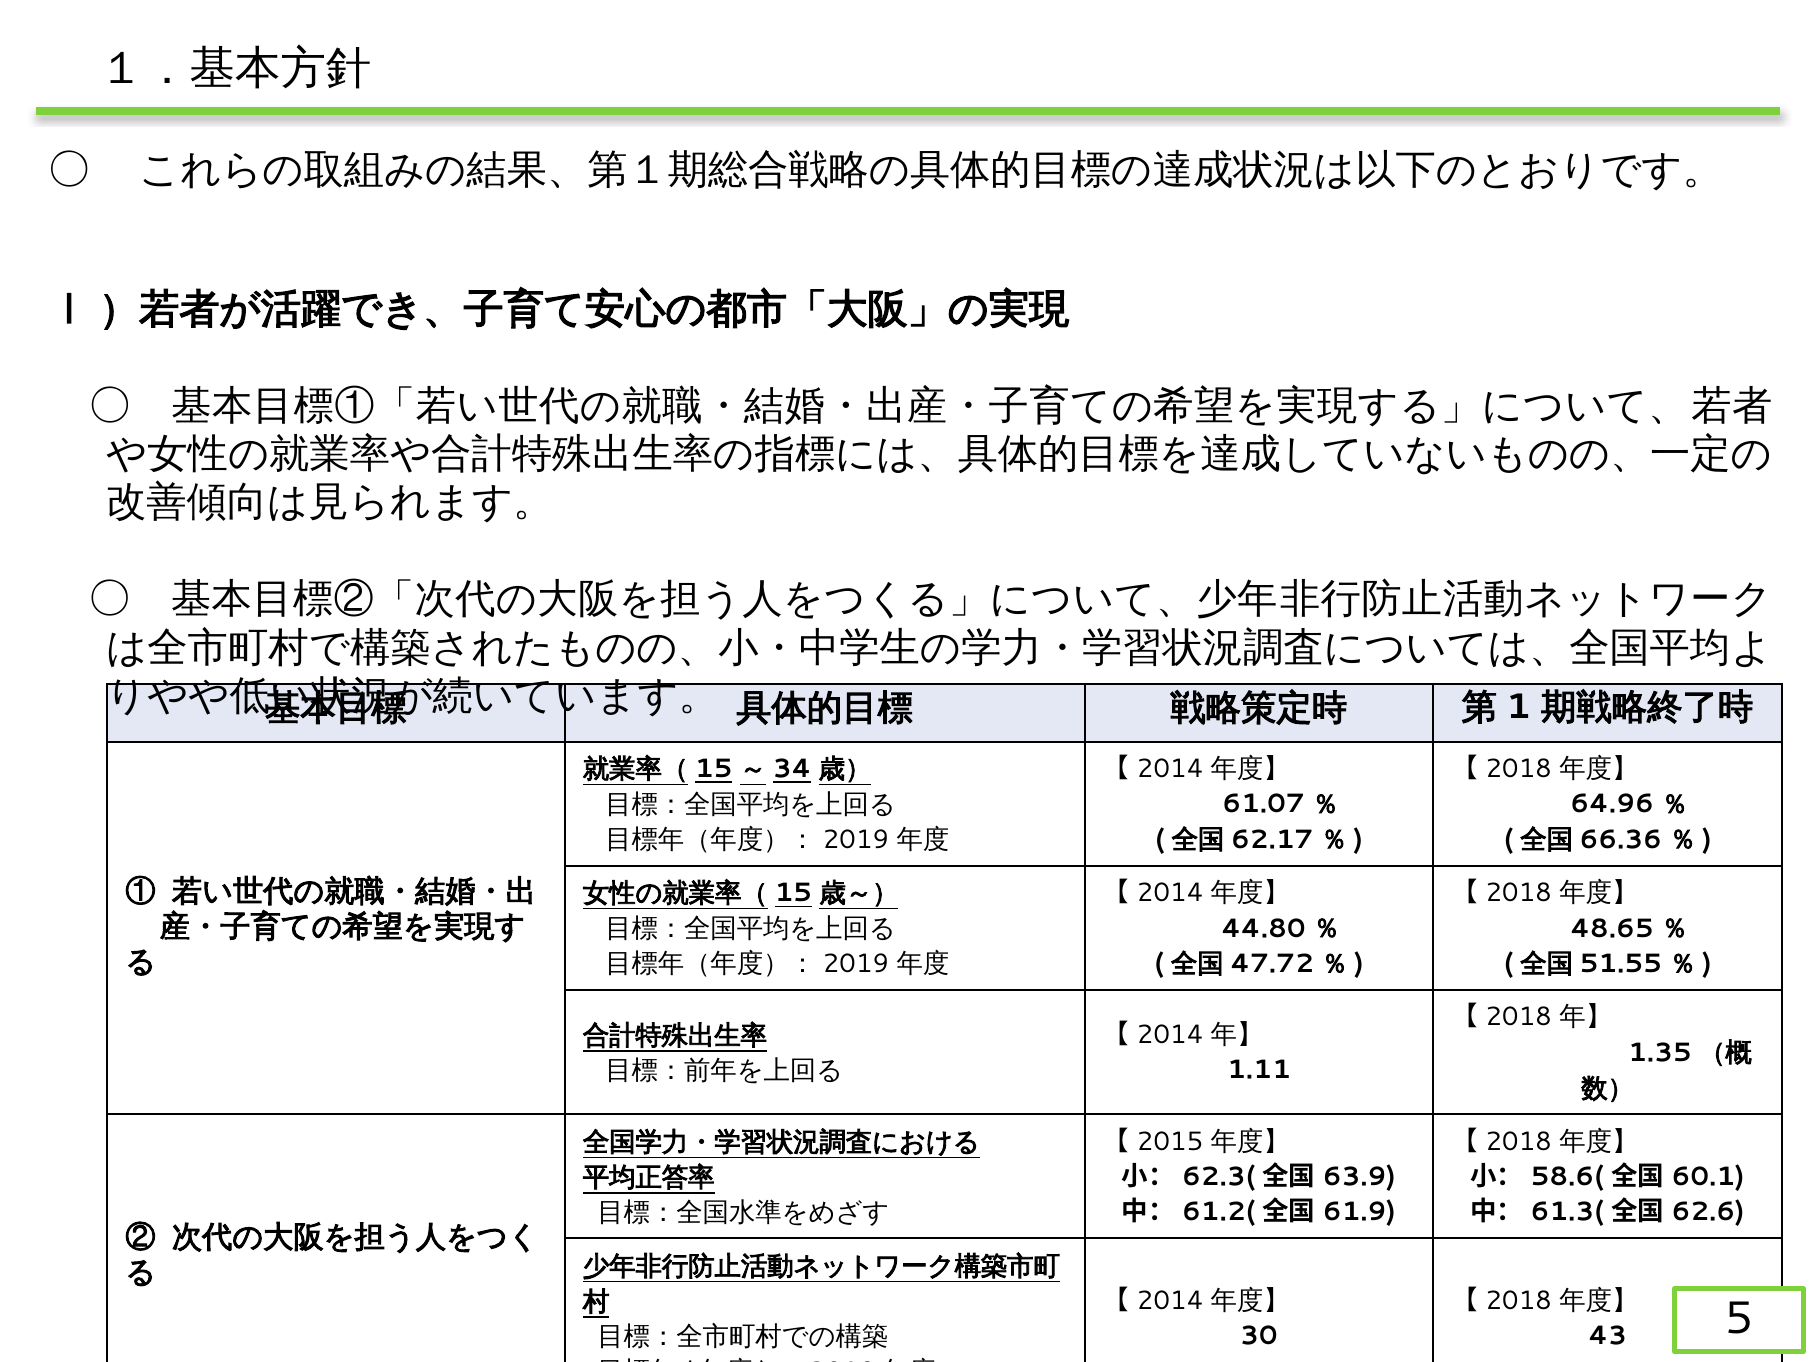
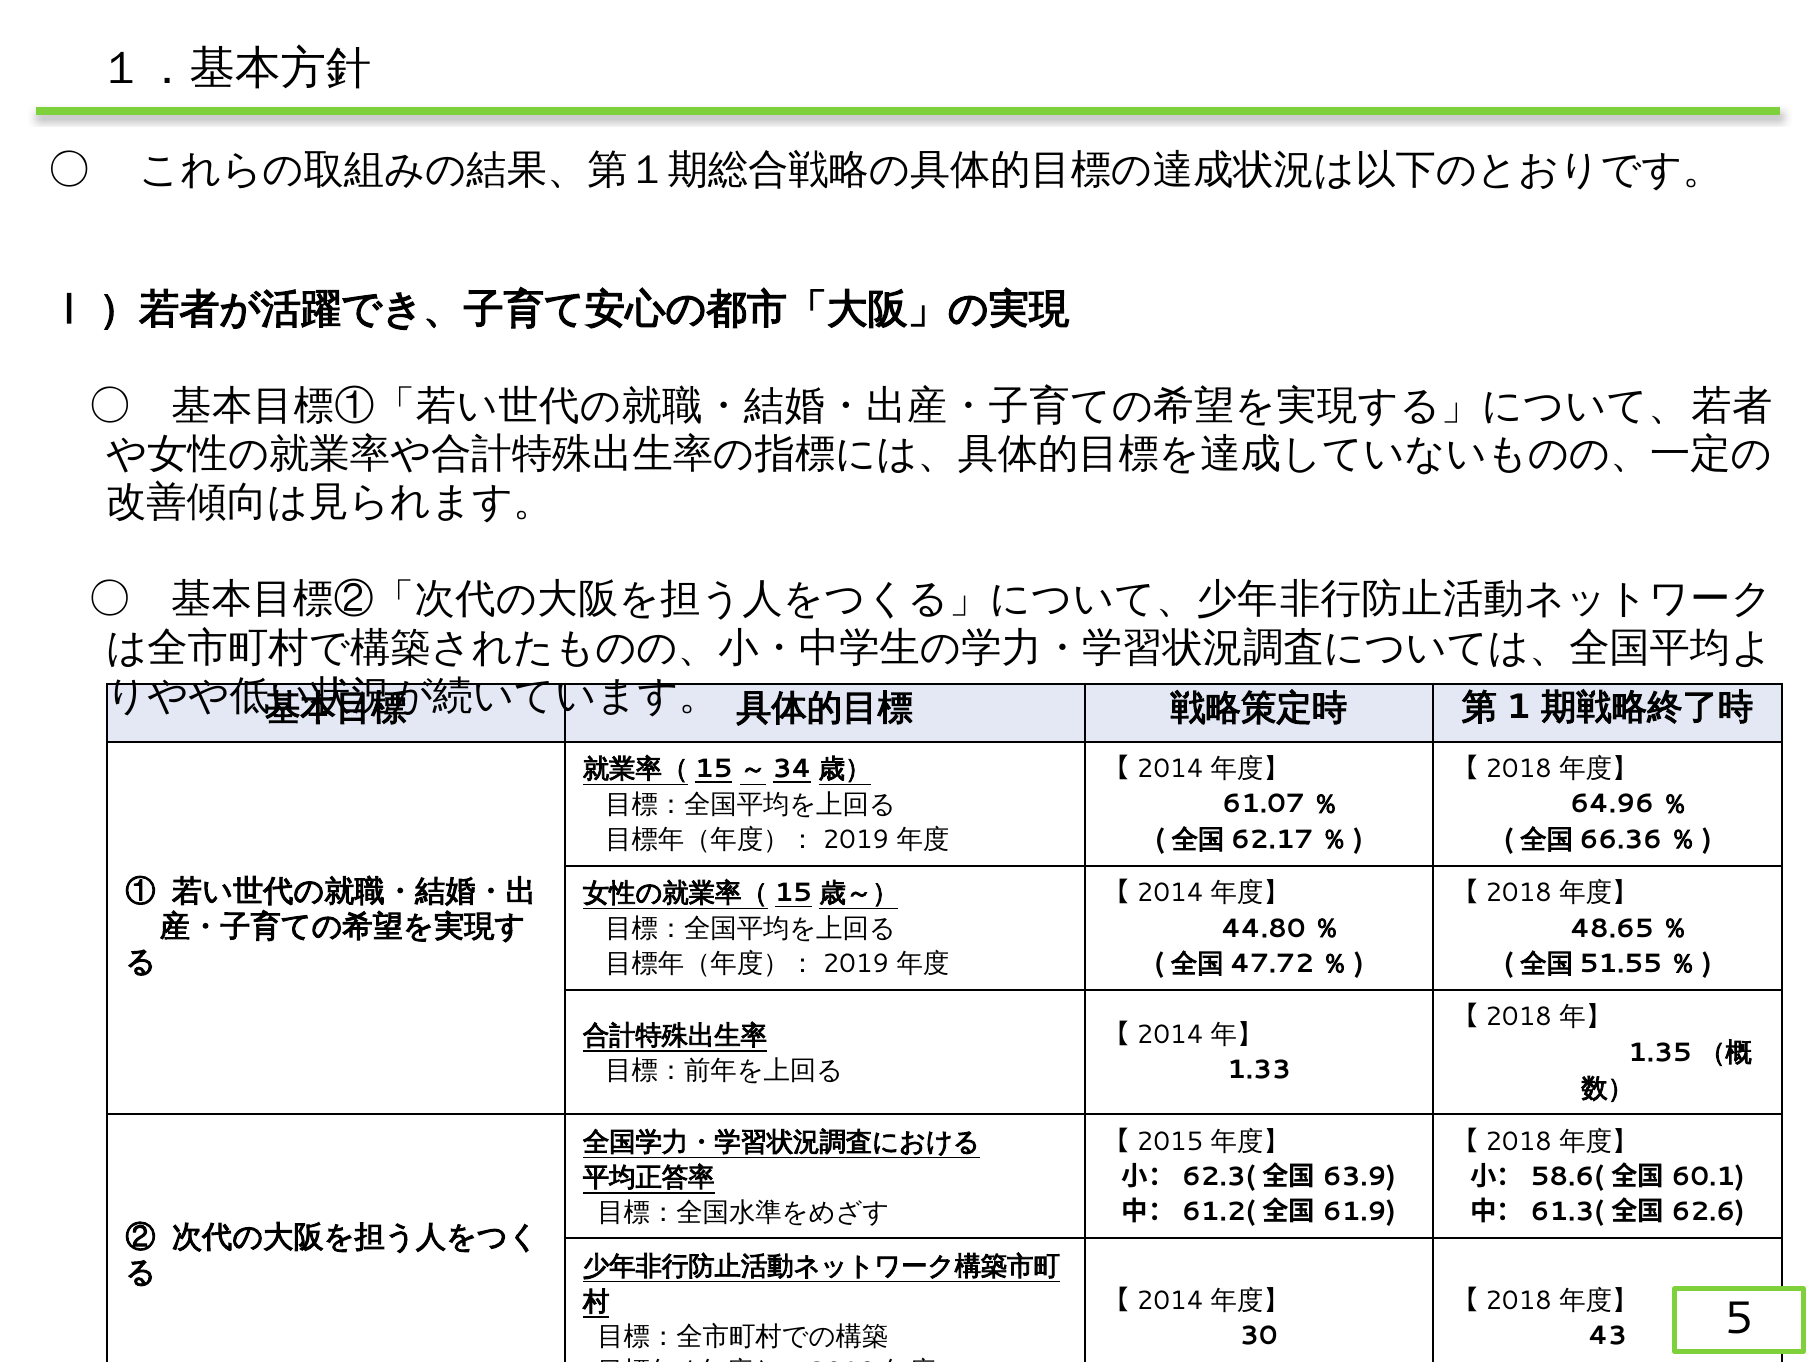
1.11: 1.11 -> 1.33 (1259, 1070)
